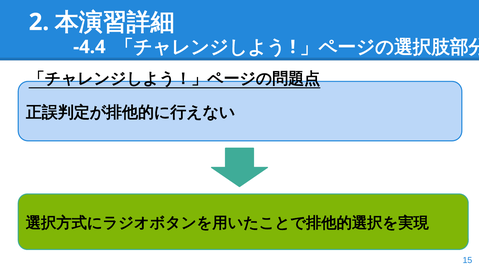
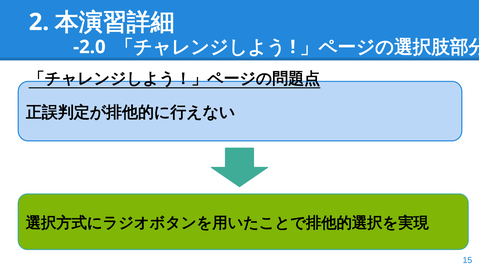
-4.4: -4.4 -> -2.0 (89, 47)
